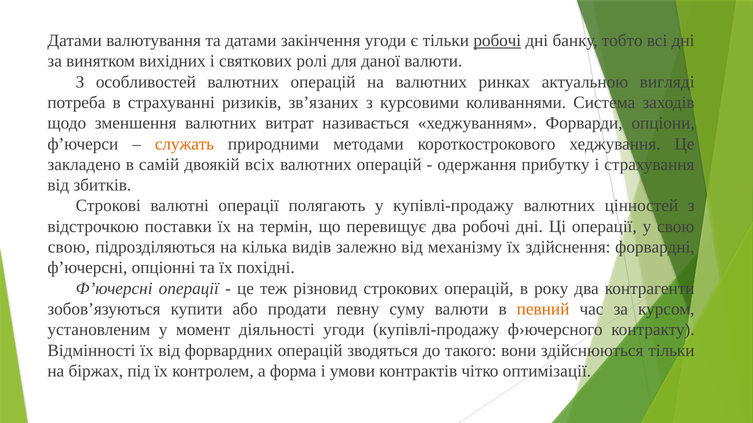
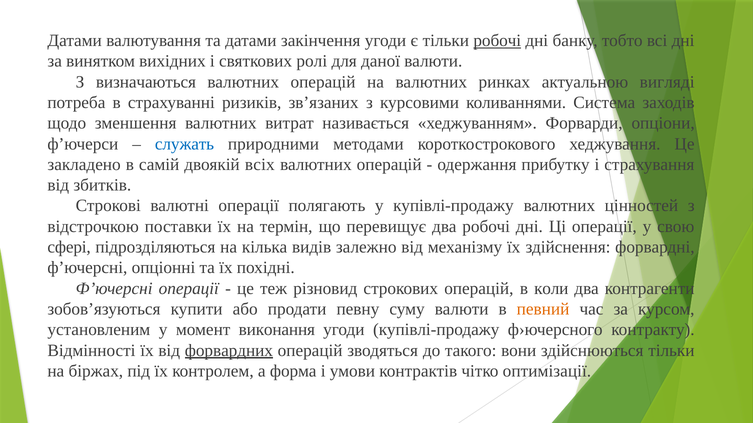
особливостей: особливостей -> визначаються (146, 82)
служать colour: orange -> blue (185, 144)
свою: свою -> сфері (69, 247)
року: року -> коли (551, 289)
діяльності: діяльності -> виконання (277, 330)
форвардних underline: none -> present (229, 351)
